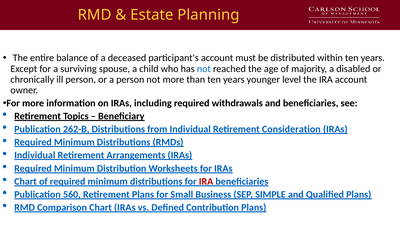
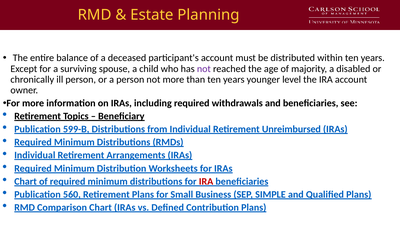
not colour: blue -> purple (204, 69)
262-B: 262-B -> 599-B (76, 129)
Consideration: Consideration -> Unreimbursed (291, 129)
